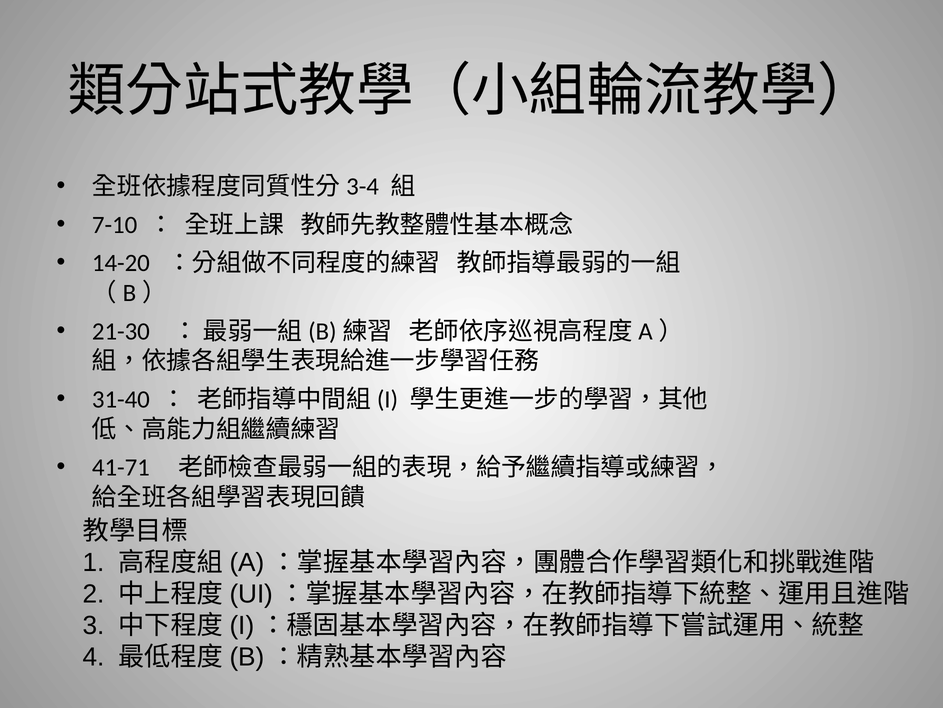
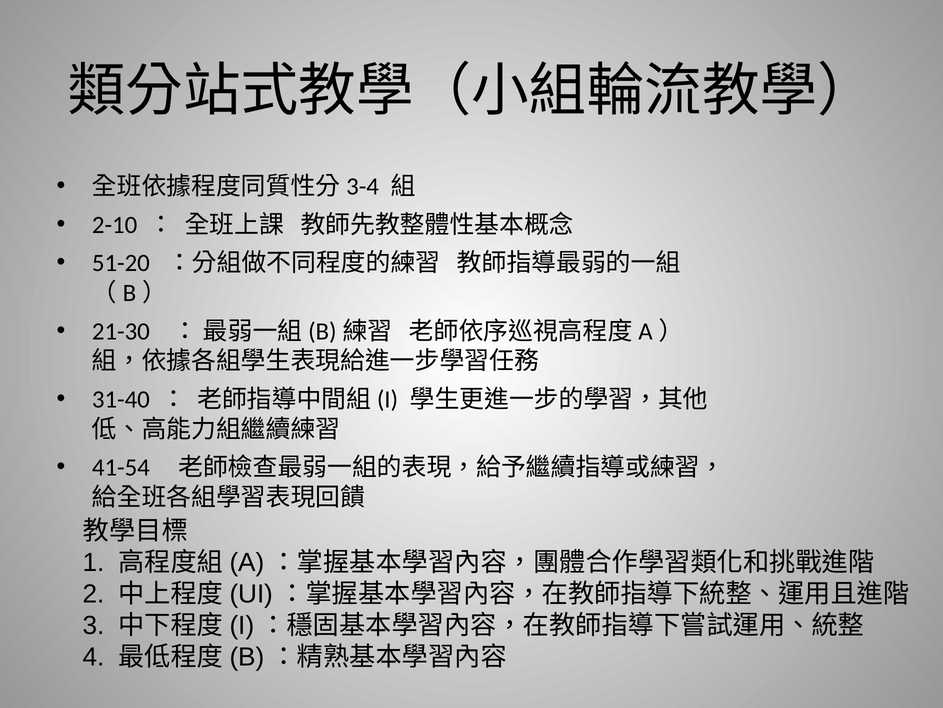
7-10: 7-10 -> 2-10 (115, 225)
14-20: 14-20 -> 51-20 (121, 263)
41-71: 41-71 -> 41-54 (121, 467)
